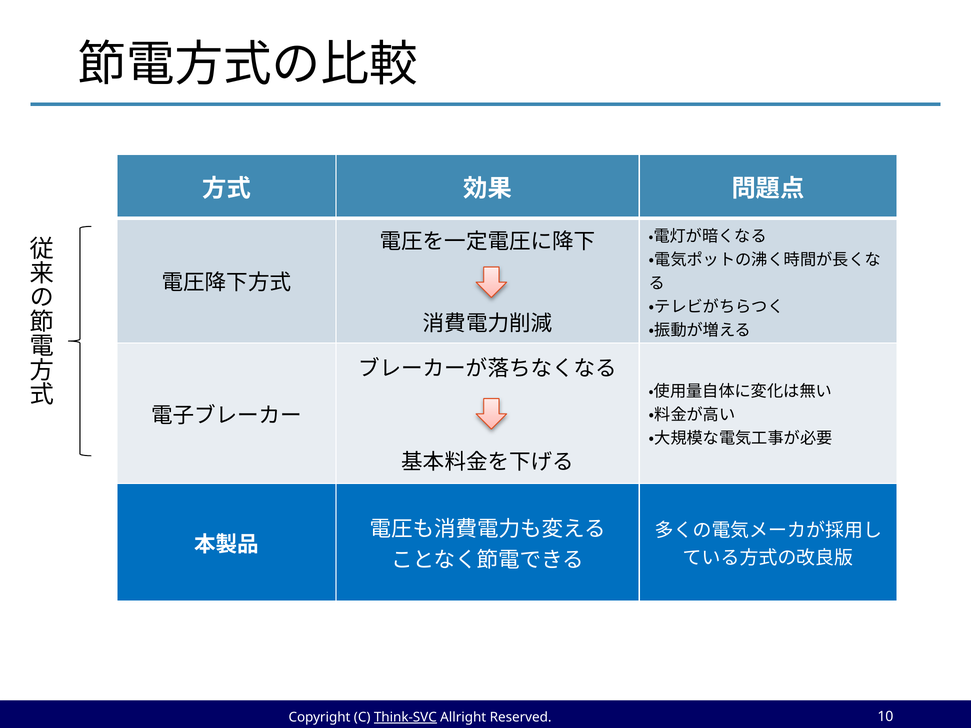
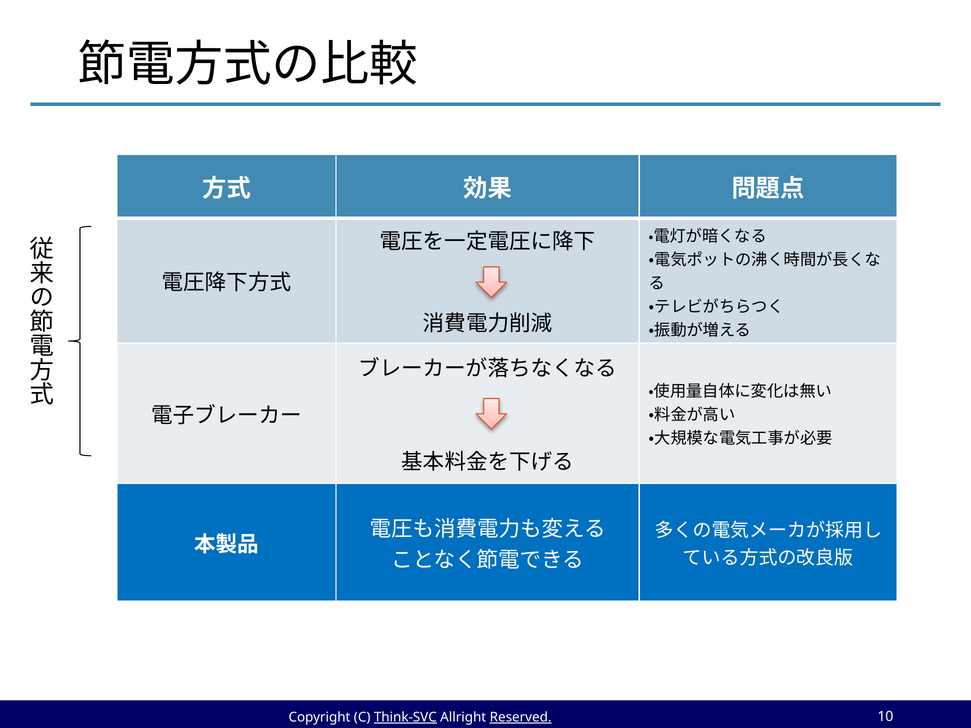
Reserved underline: none -> present (521, 717)
